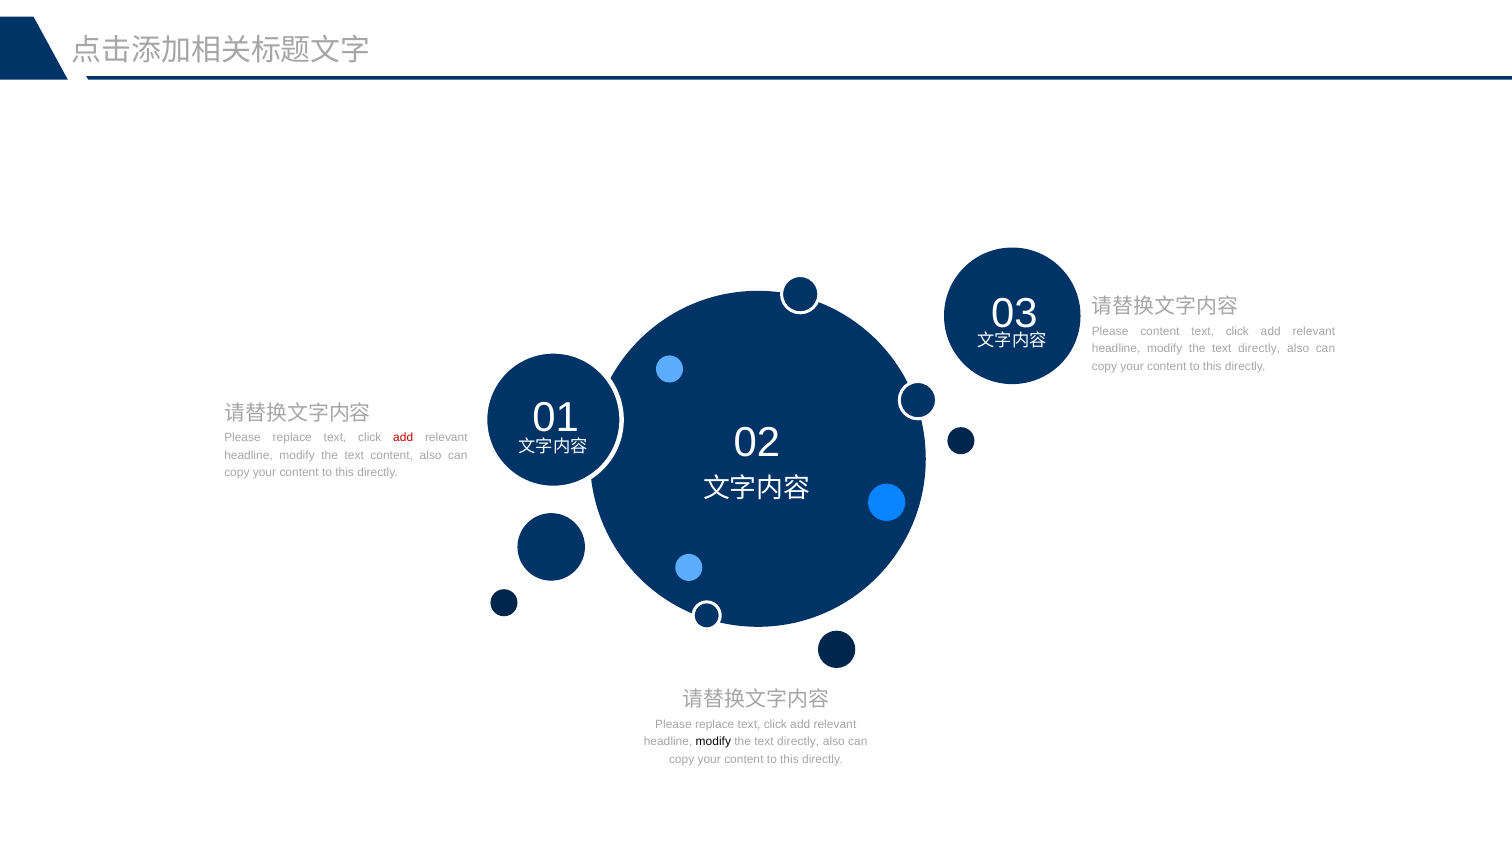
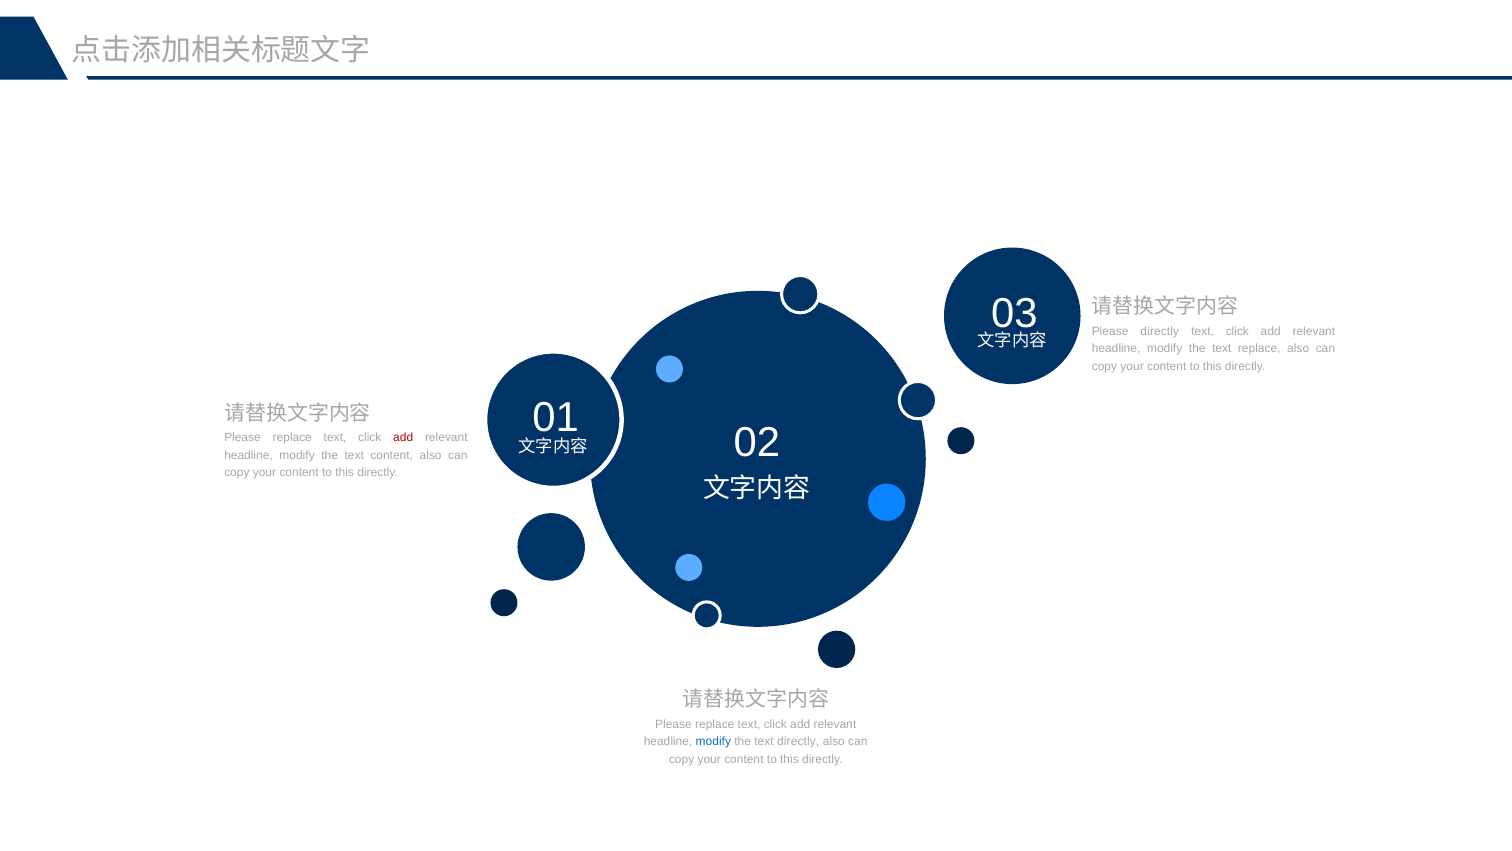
Please content: content -> directly (1160, 332)
directly: directly -> replace (1259, 349)
modify colour: black -> blue (713, 742)
